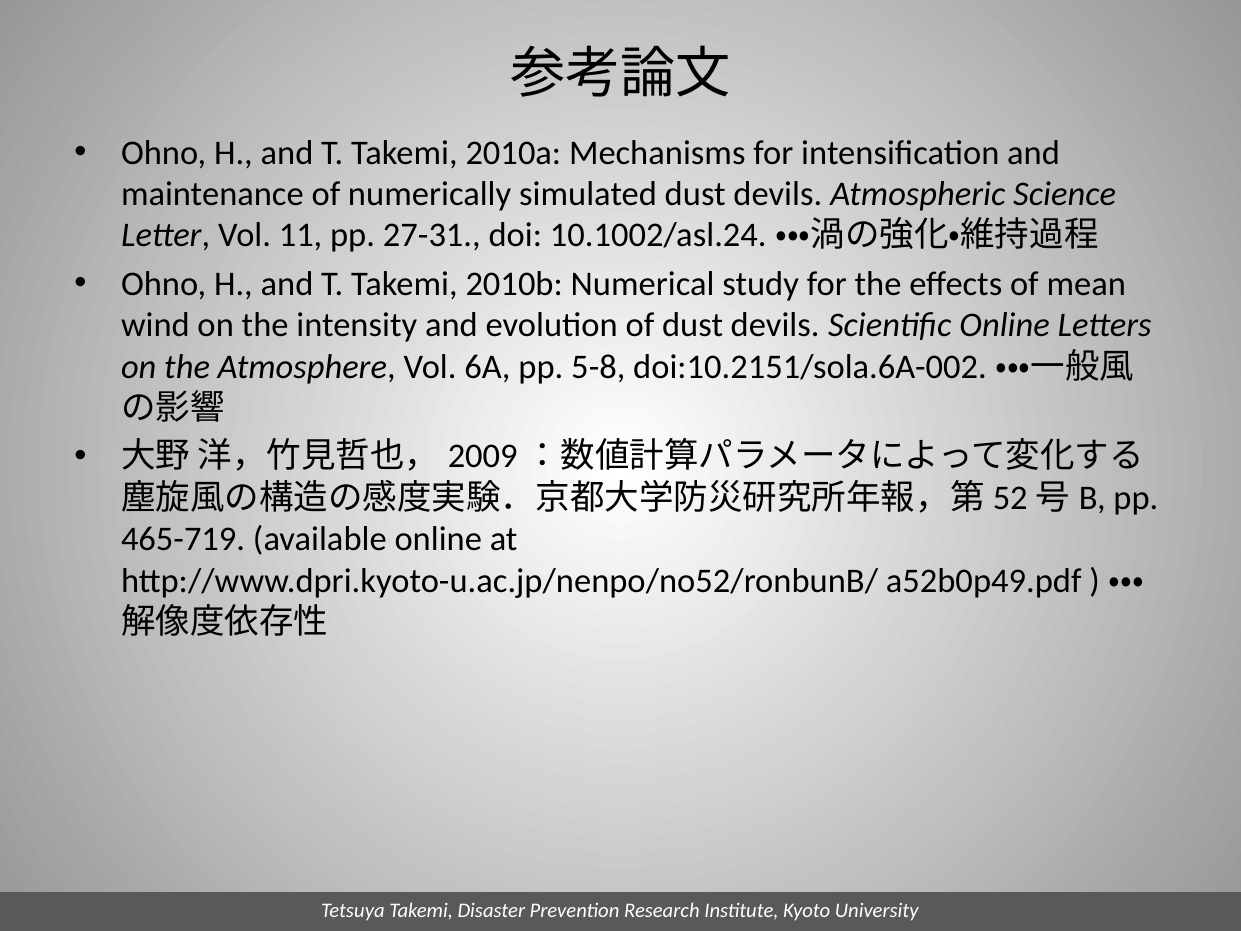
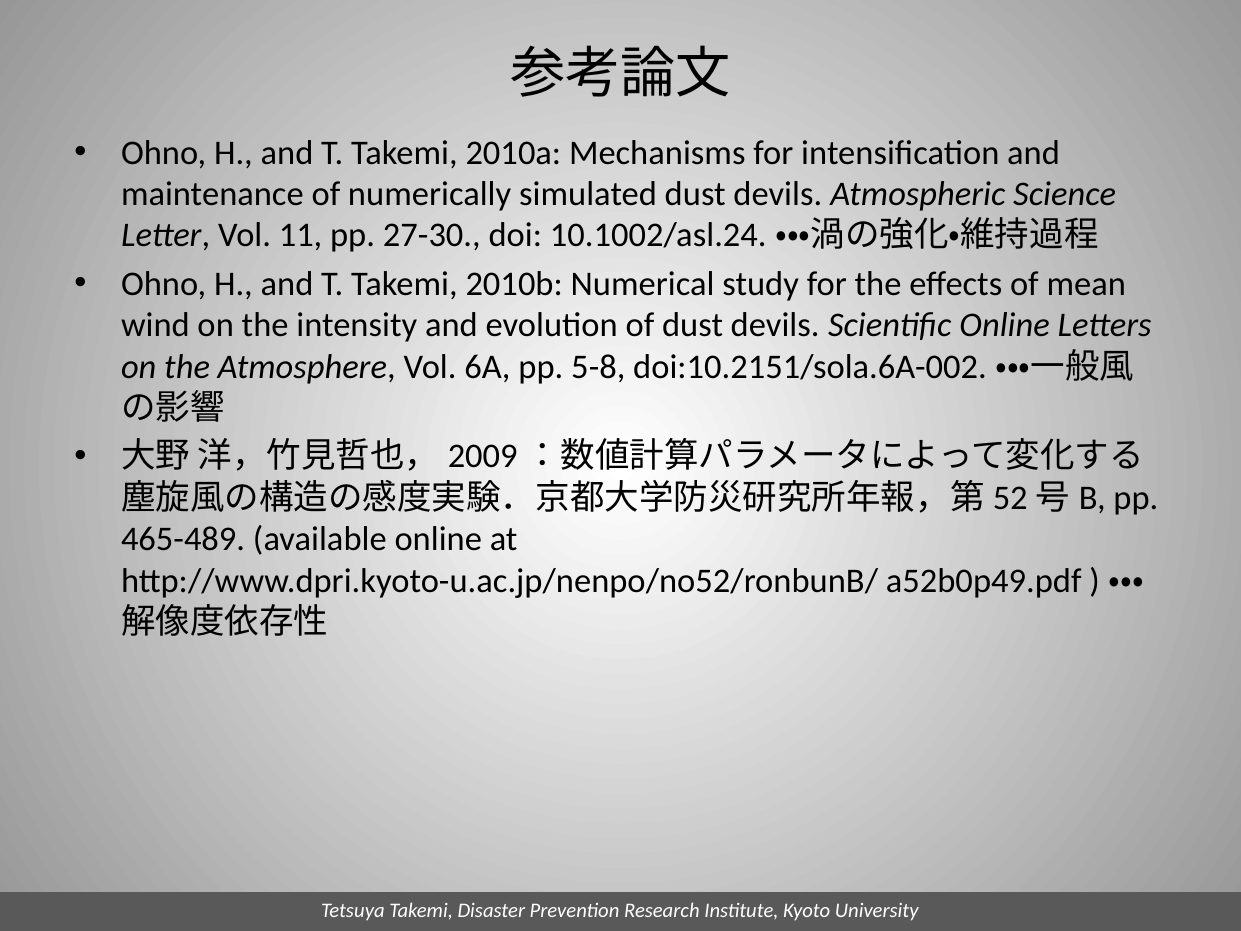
27-31: 27-31 -> 27-30 (432, 236)
465-719: 465-719 -> 465-489 (183, 539)
